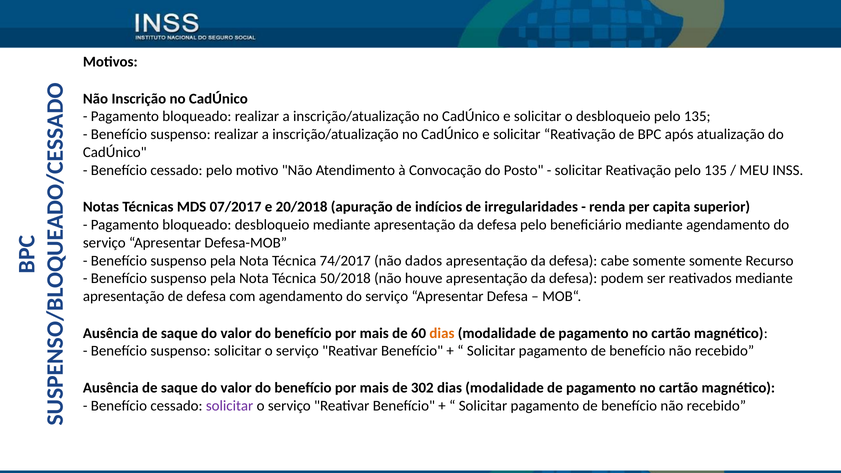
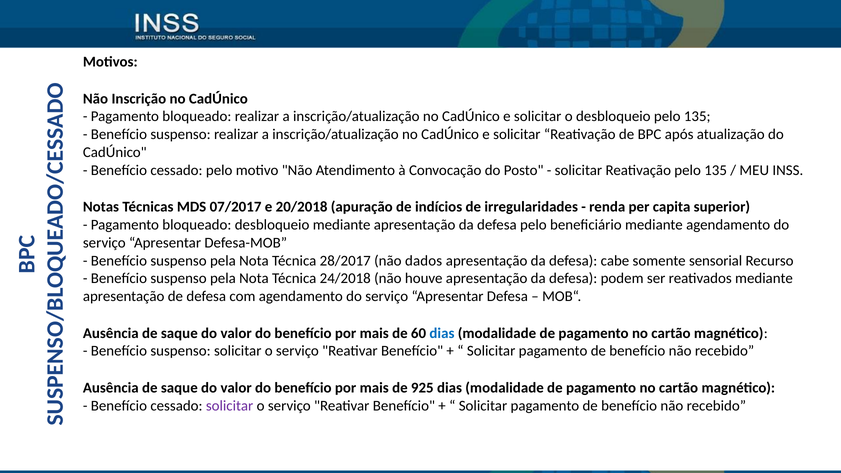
74/2017: 74/2017 -> 28/2017 (345, 261)
somente somente: somente -> sensorial (716, 261)
50/2018: 50/2018 -> 24/2018 (345, 278)
dias colour: orange -> blue (442, 333)
302: 302 -> 925 (422, 388)
